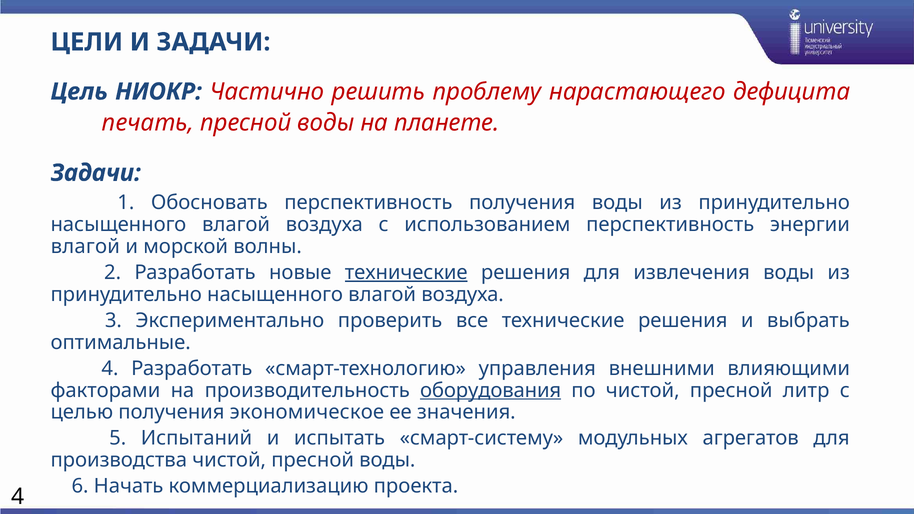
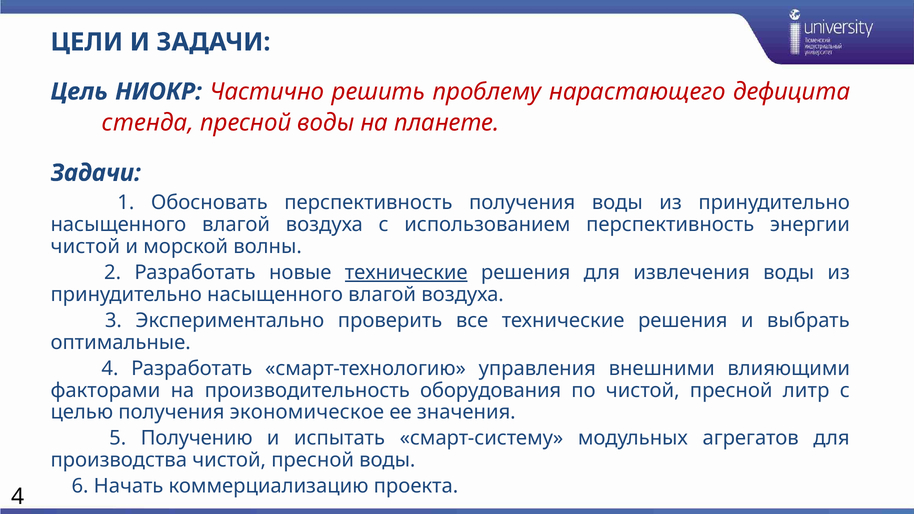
печать: печать -> стенда (148, 123)
влагой: влагой -> чистой (85, 247)
оборудования underline: present -> none (491, 390)
Испытаний: Испытаний -> Получению (197, 438)
